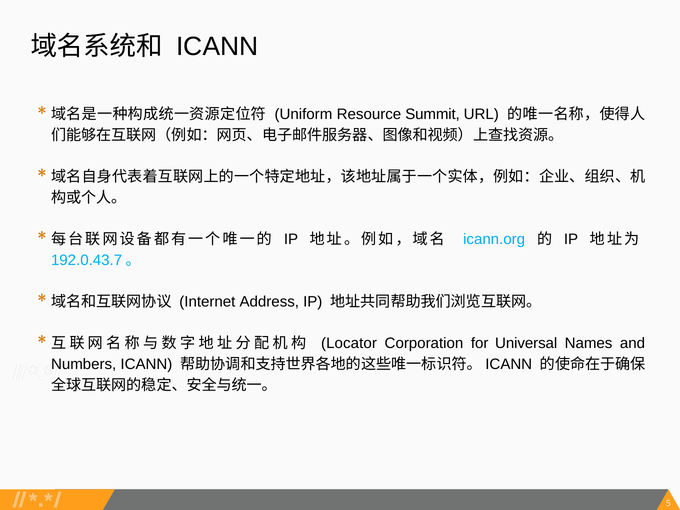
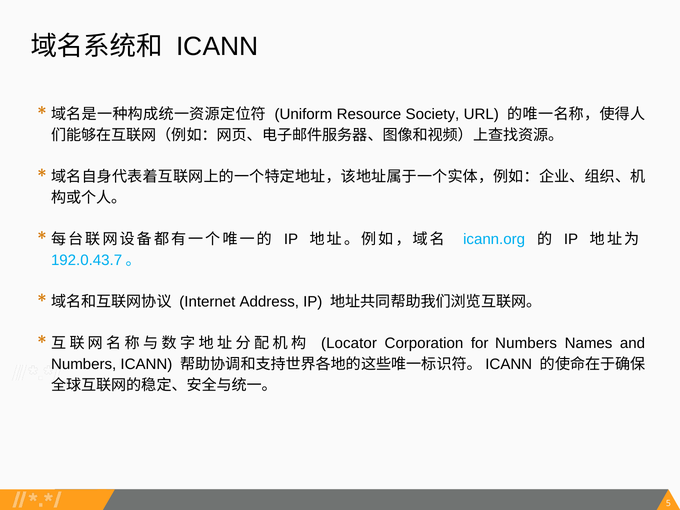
Summit: Summit -> Society (432, 114)
for Universal: Universal -> Numbers (526, 343)
